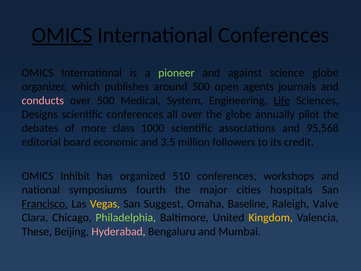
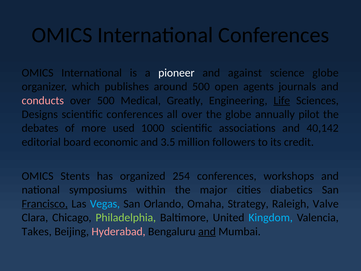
OMICS underline: present -> none (62, 35)
pioneer colour: light green -> white (176, 73)
System: System -> Greatly (185, 100)
class: class -> used (124, 128)
95,568: 95,568 -> 40,142 (323, 128)
Inhibit: Inhibit -> Stents (75, 176)
510: 510 -> 254 (181, 176)
fourth: fourth -> within (151, 190)
hospitals: hospitals -> diabetics (291, 190)
Vegas colour: yellow -> light blue (105, 204)
Suggest: Suggest -> Orlando (164, 204)
Baseline: Baseline -> Strategy (248, 204)
Kingdom colour: yellow -> light blue (271, 217)
These: These -> Takes (37, 231)
and underline: none -> present (207, 231)
